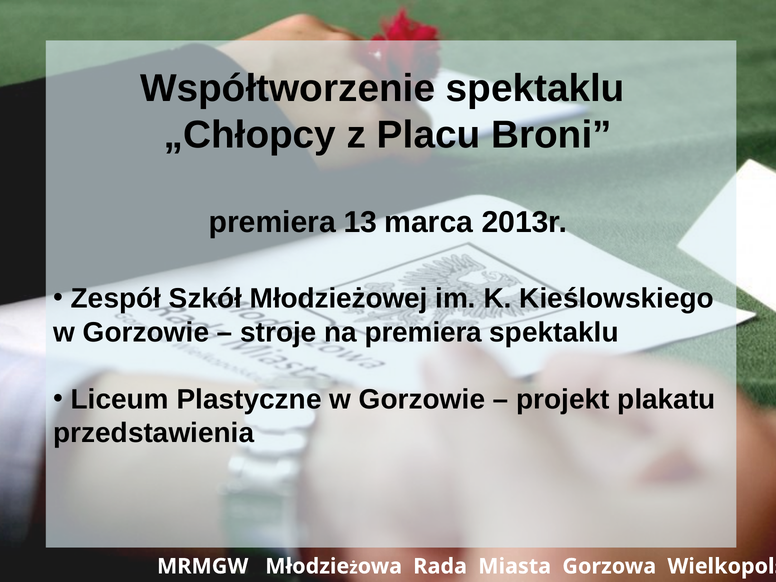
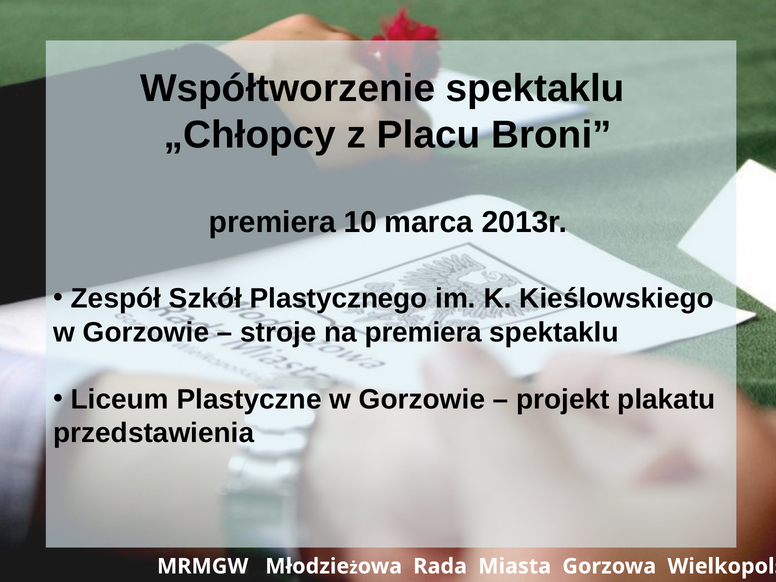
13: 13 -> 10 (360, 223)
Młodzieżowej: Młodzieżowej -> Plastycznego (339, 299)
